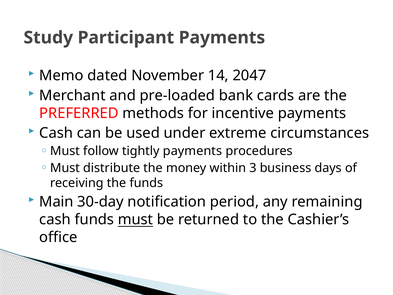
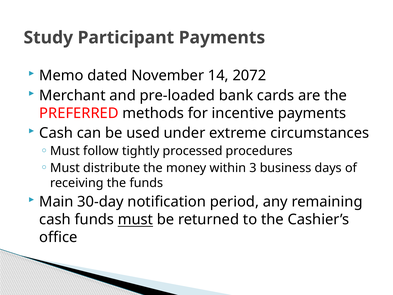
2047: 2047 -> 2072 (249, 75)
tightly payments: payments -> processed (193, 151)
